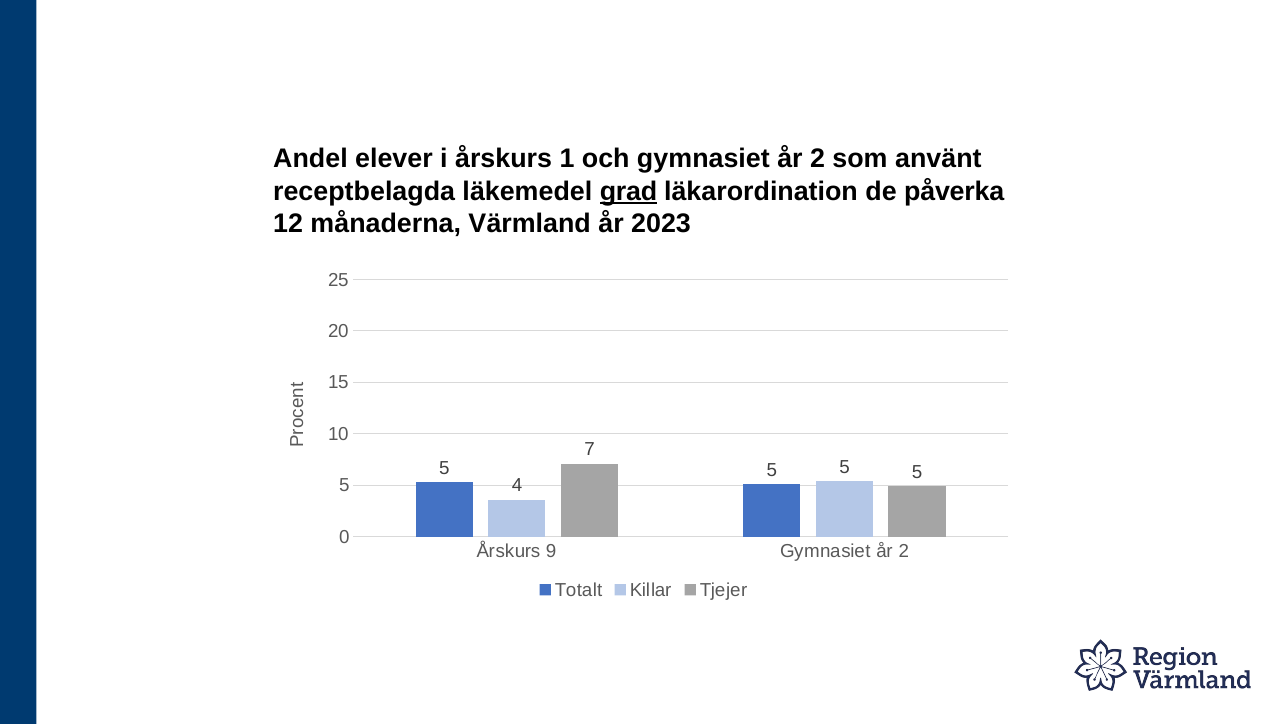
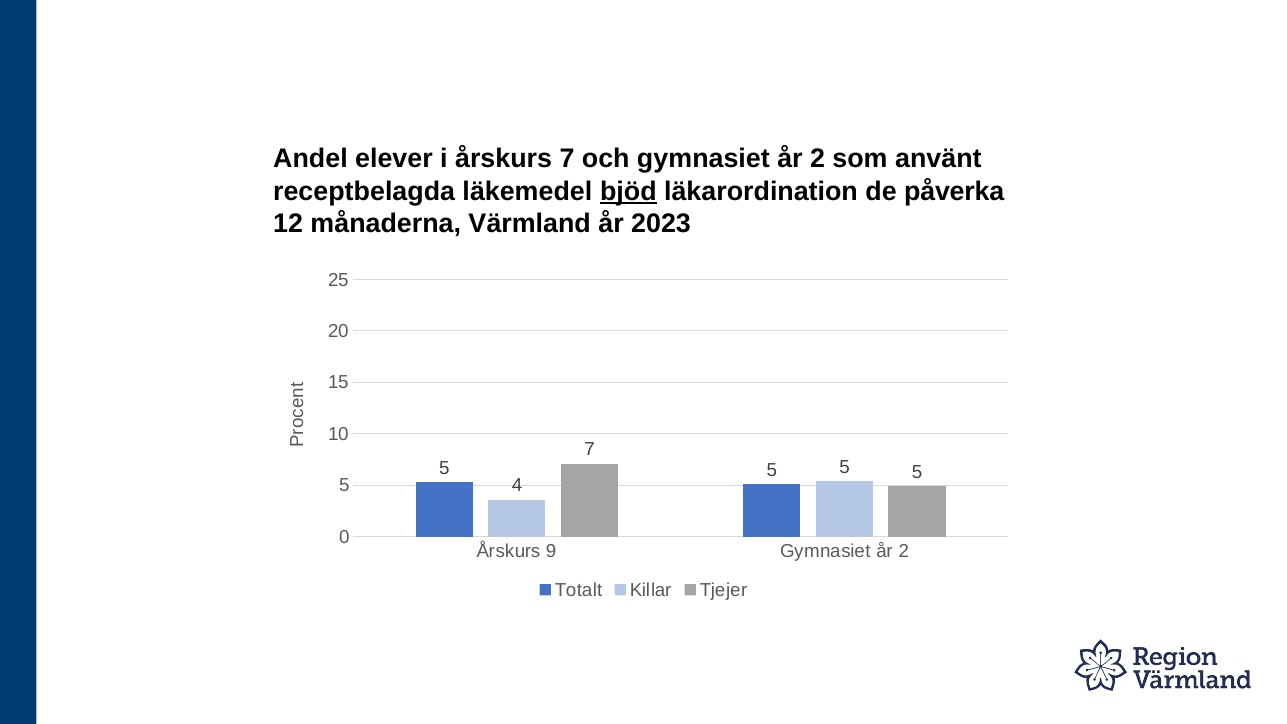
årskurs 1: 1 -> 7 (567, 159)
grad: grad -> bjöd (628, 191)
